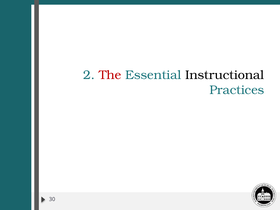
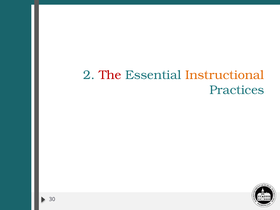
Instructional colour: black -> orange (225, 75)
